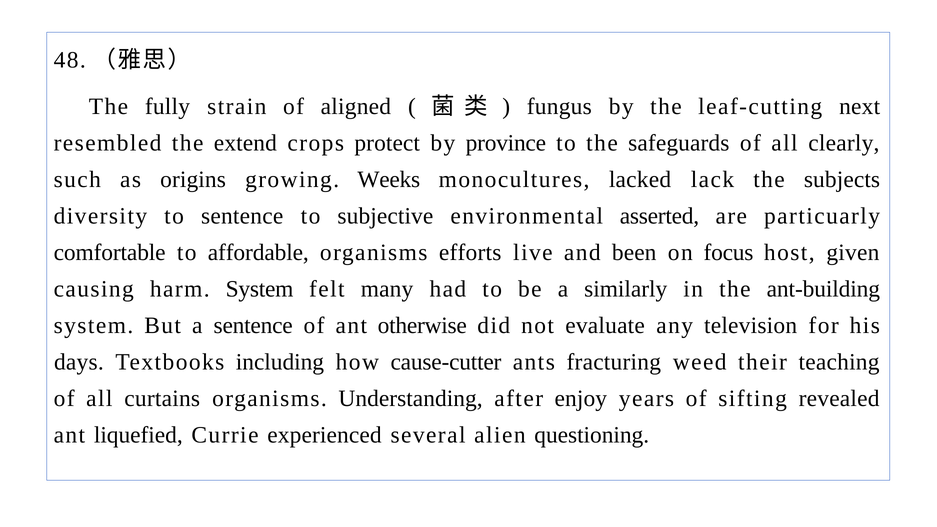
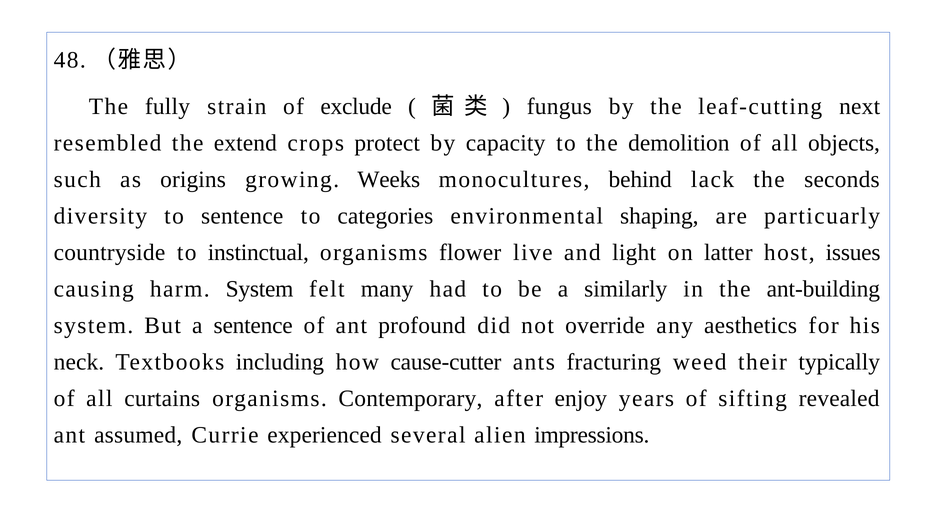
aligned: aligned -> exclude (356, 106)
province: province -> capacity (506, 143)
safeguards: safeguards -> demolition (679, 143)
clearly: clearly -> objects (844, 143)
lacked: lacked -> behind (640, 179)
subjects: subjects -> seconds (842, 179)
subjective: subjective -> categories (385, 216)
asserted: asserted -> shaping (659, 216)
comfortable: comfortable -> countryside (109, 252)
affordable: affordable -> instinctual (258, 252)
efforts: efforts -> flower (470, 252)
been: been -> light (634, 252)
focus: focus -> latter (728, 252)
given: given -> issues (853, 252)
otherwise: otherwise -> profound (422, 326)
evaluate: evaluate -> override (605, 326)
television: television -> aesthetics (751, 326)
days: days -> neck (79, 362)
teaching: teaching -> typically (839, 362)
Understanding: Understanding -> Contemporary (410, 399)
liquefied: liquefied -> assumed (138, 435)
questioning: questioning -> impressions (592, 435)
